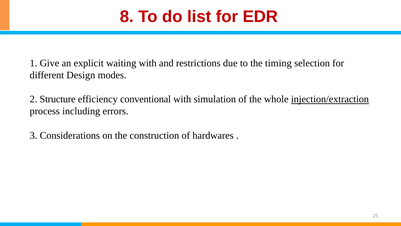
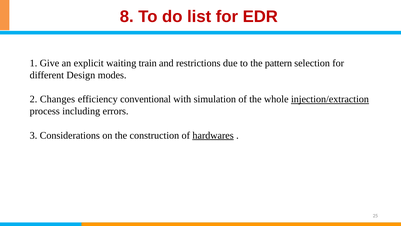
waiting with: with -> train (148, 63)
timing: timing -> pattern (278, 63)
Structure: Structure -> Changes (58, 99)
hardwares underline: none -> present (213, 135)
